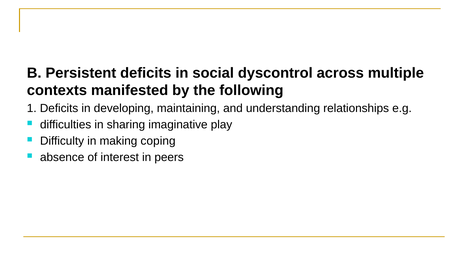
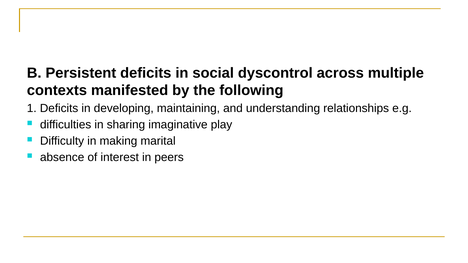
coping: coping -> marital (158, 141)
